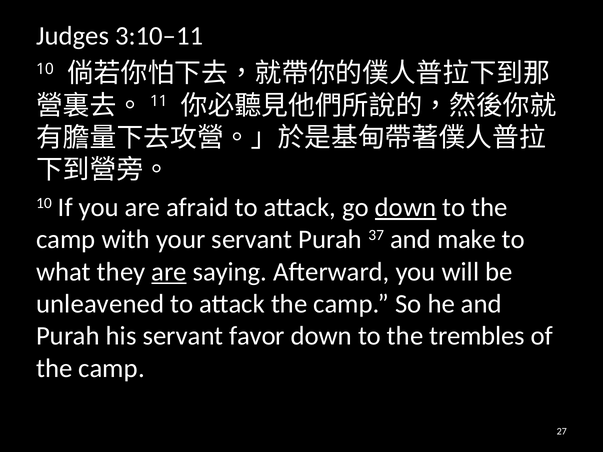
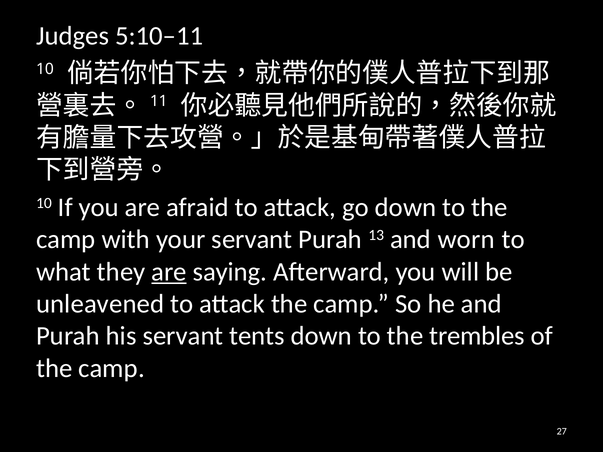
3:10–11: 3:10–11 -> 5:10–11 (159, 36)
down underline: present -> none (406, 208)
37: 37 -> 13 (376, 235)
make: make -> worn (466, 240)
favor: favor -> tents (257, 336)
